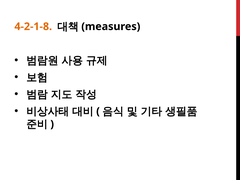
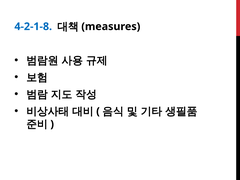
4-2-1-8 colour: orange -> blue (33, 27)
